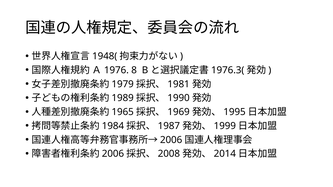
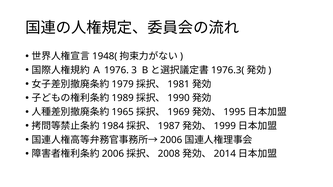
8: 8 -> 3 (134, 70)
